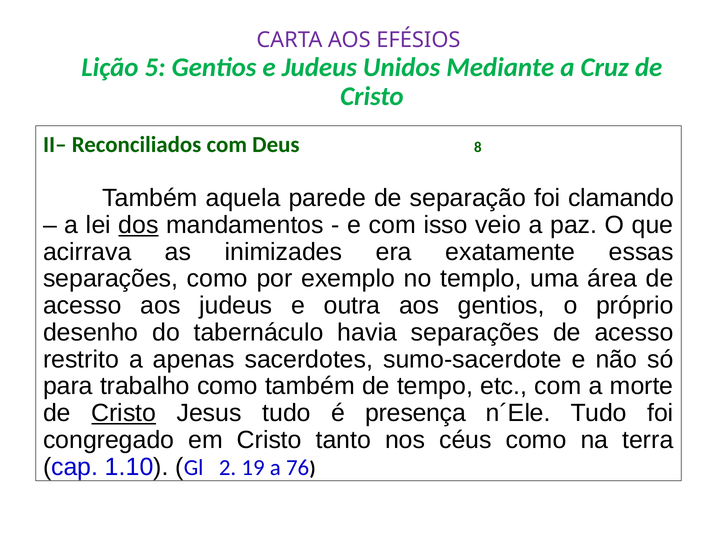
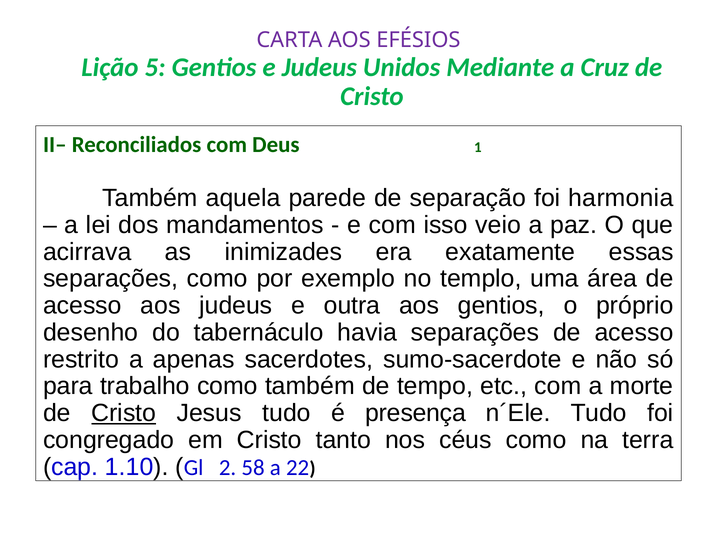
8: 8 -> 1 (478, 147)
clamando: clamando -> harmonia (621, 198)
dos underline: present -> none (139, 225)
19: 19 -> 58 (253, 467)
76: 76 -> 22 (298, 467)
